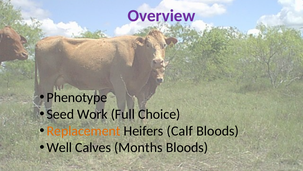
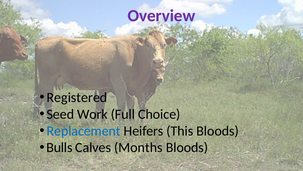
Phenotype: Phenotype -> Registered (77, 97)
Replacement colour: orange -> blue (84, 131)
Calf: Calf -> This (180, 131)
Well: Well -> Bulls (59, 147)
